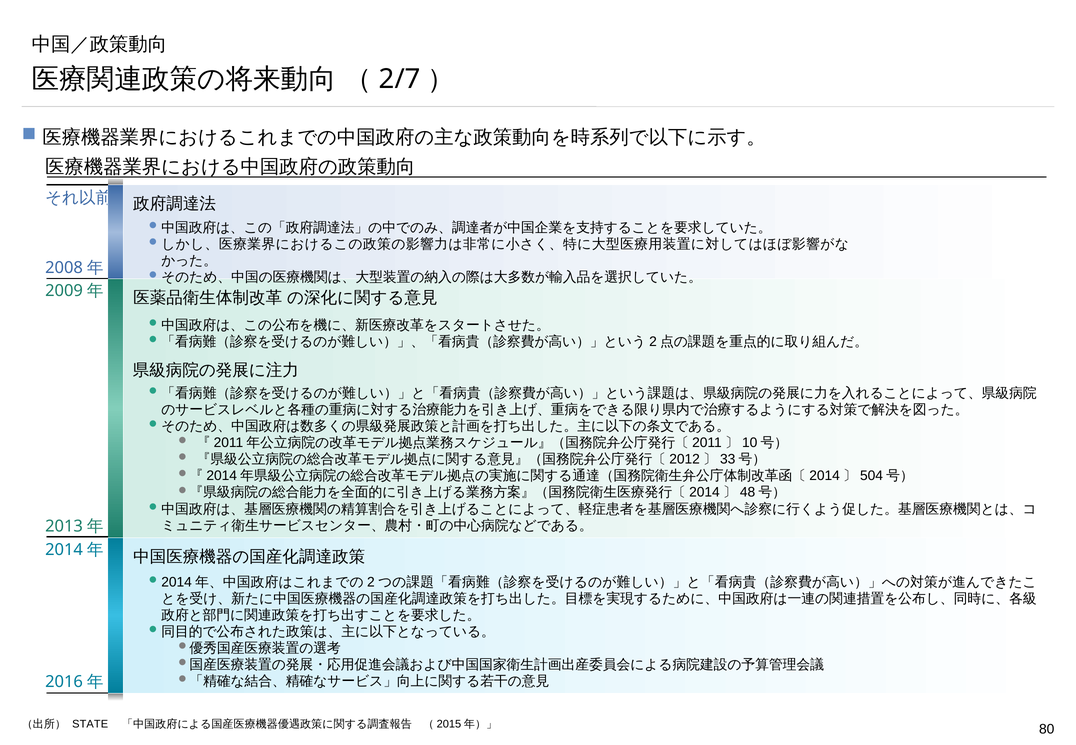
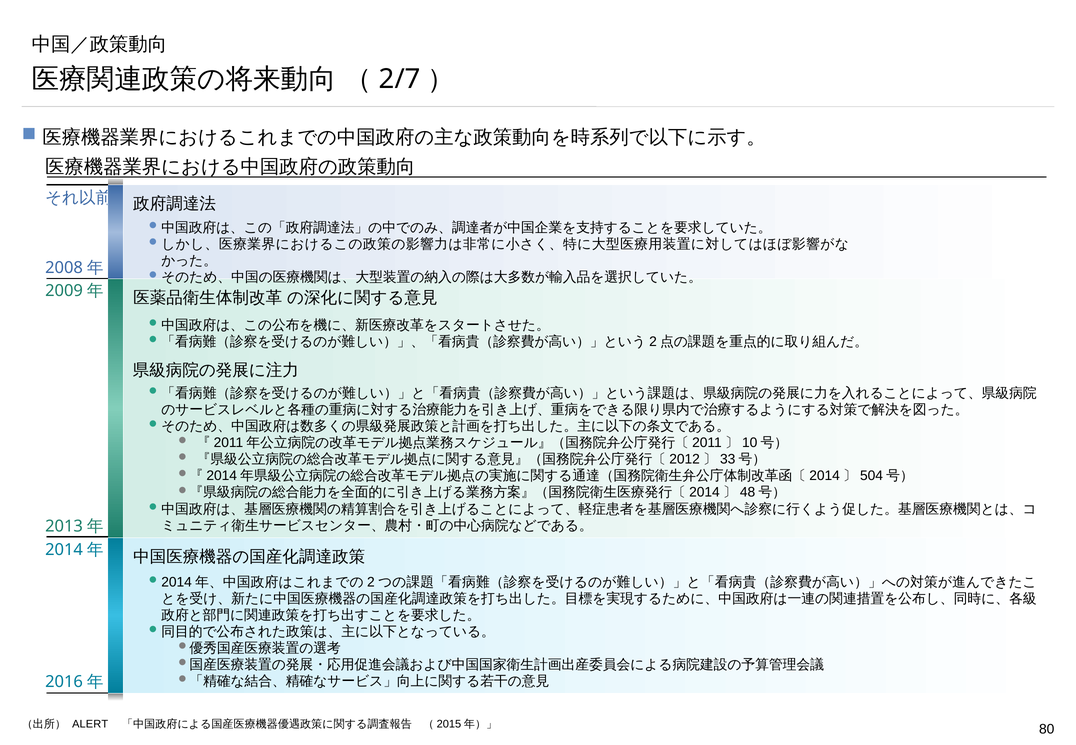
STATE: STATE -> ALERT (90, 724)
